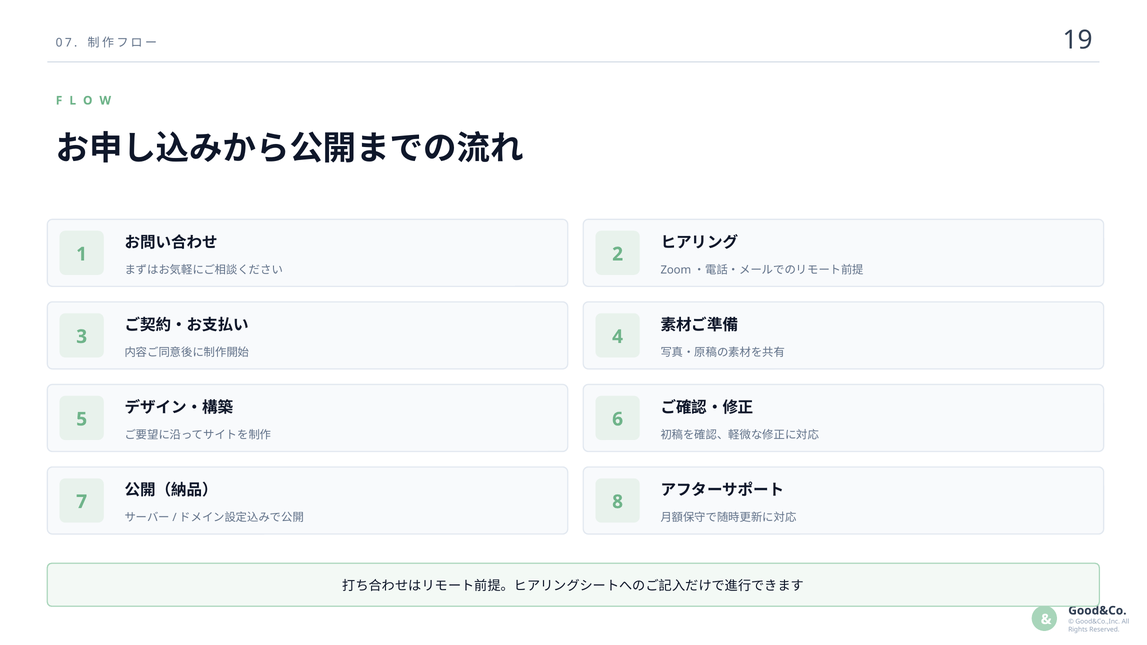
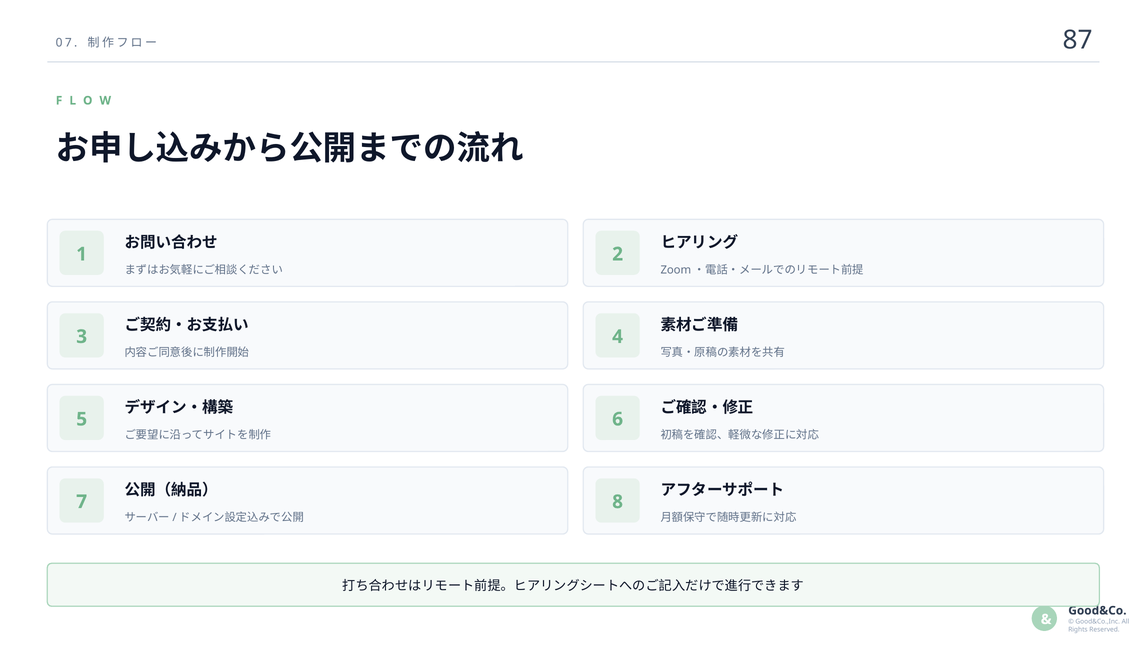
19: 19 -> 87 (1078, 40)
